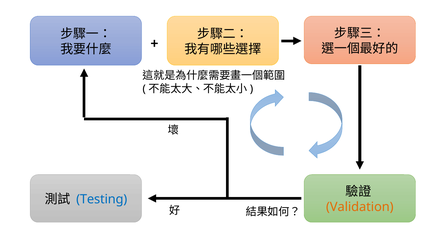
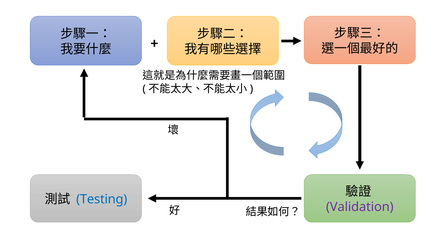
Validation colour: orange -> purple (360, 207)
